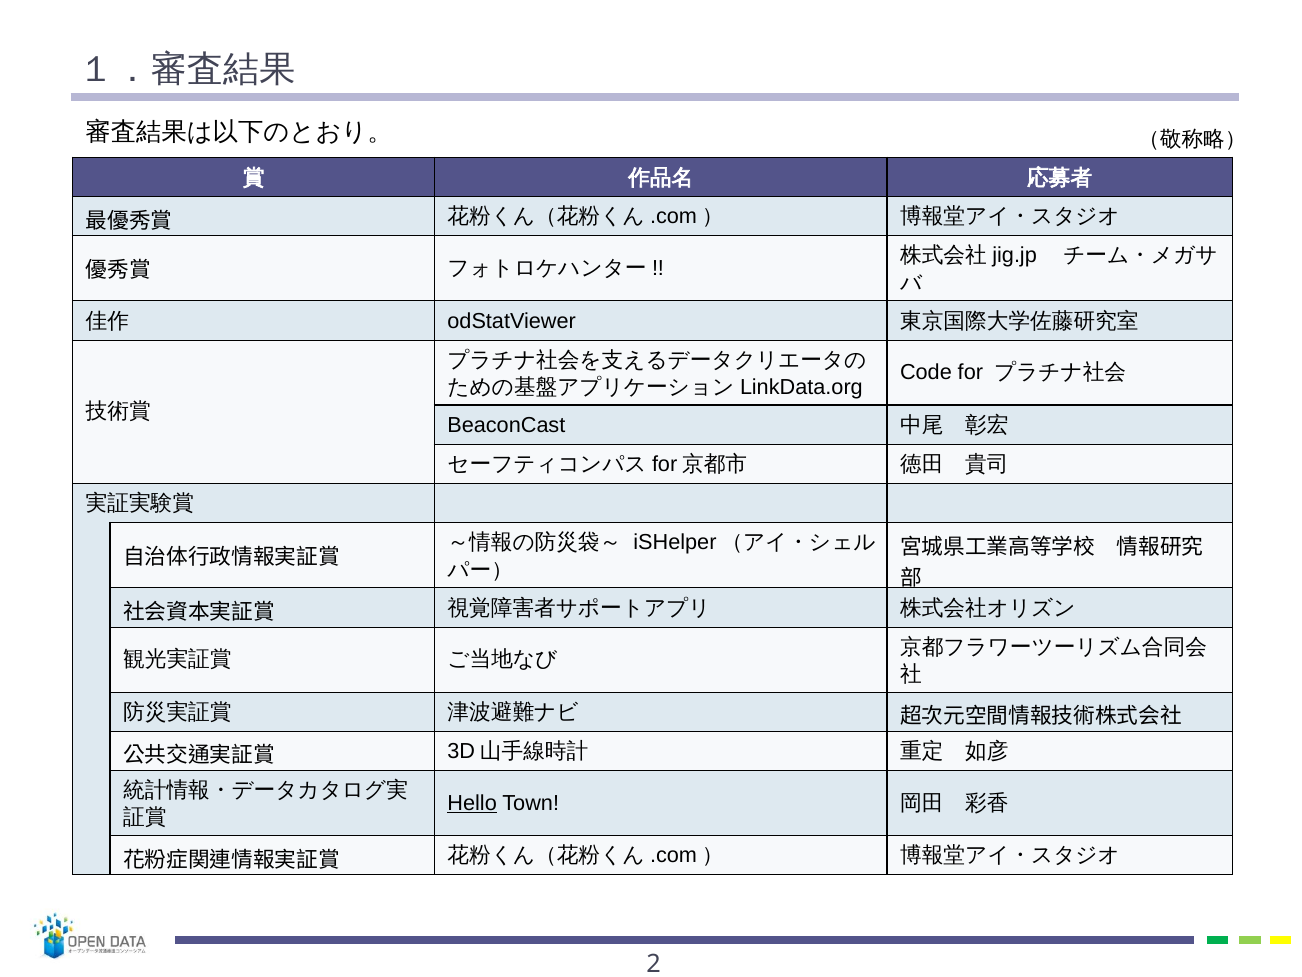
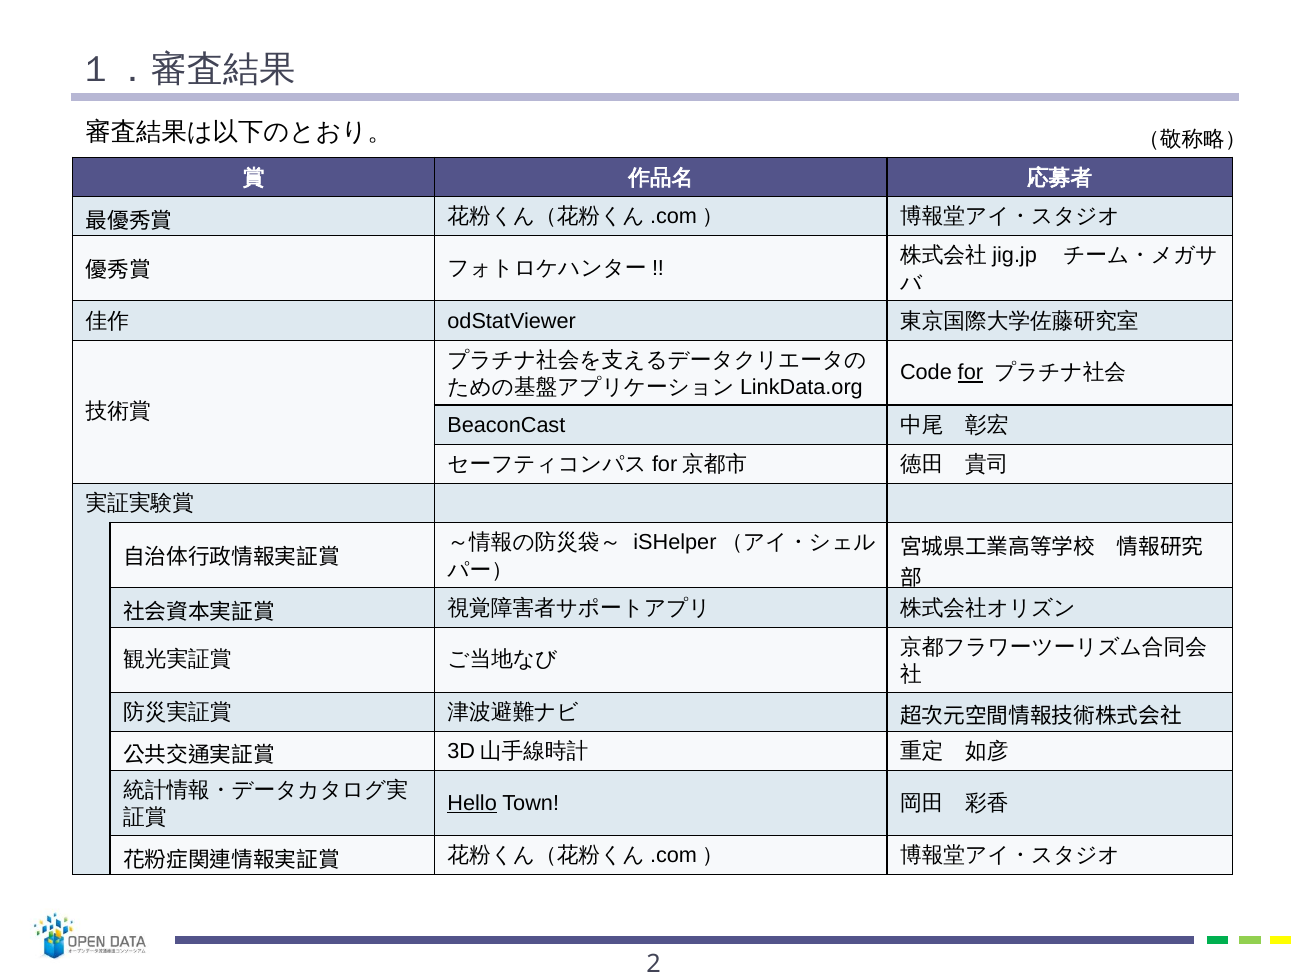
for underline: none -> present (970, 372)
